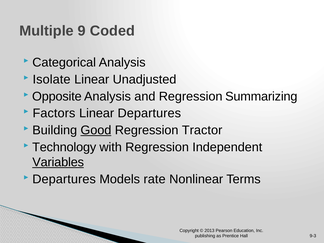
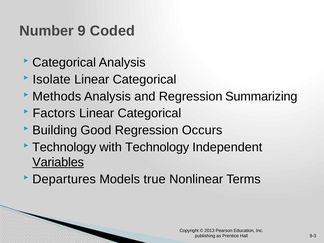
Multiple: Multiple -> Number (47, 31)
Unadjusted: Unadjusted -> Categorical (145, 79)
Opposite: Opposite -> Methods (57, 96)
Departures: Departures -> Categorical (149, 113)
Good underline: present -> none (96, 130)
Tractor: Tractor -> Occurs (202, 130)
with Regression: Regression -> Technology (157, 147)
rate: rate -> true (155, 179)
